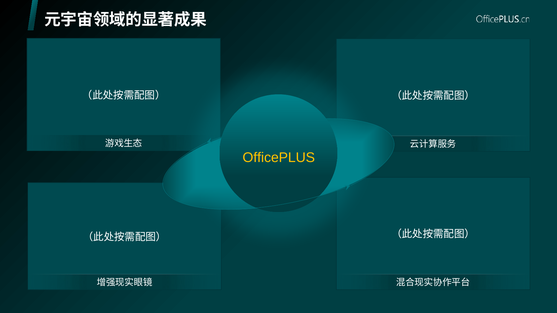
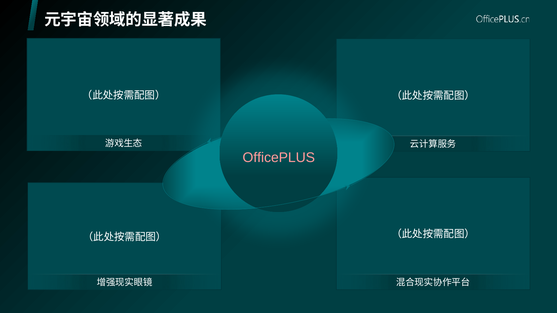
OfficePLUS colour: yellow -> pink (279, 158)
